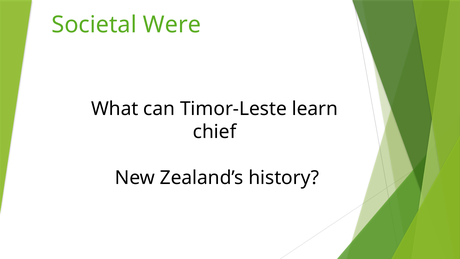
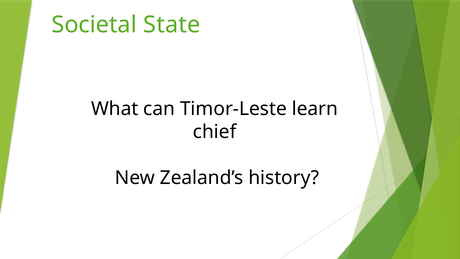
Were: Were -> State (172, 25)
